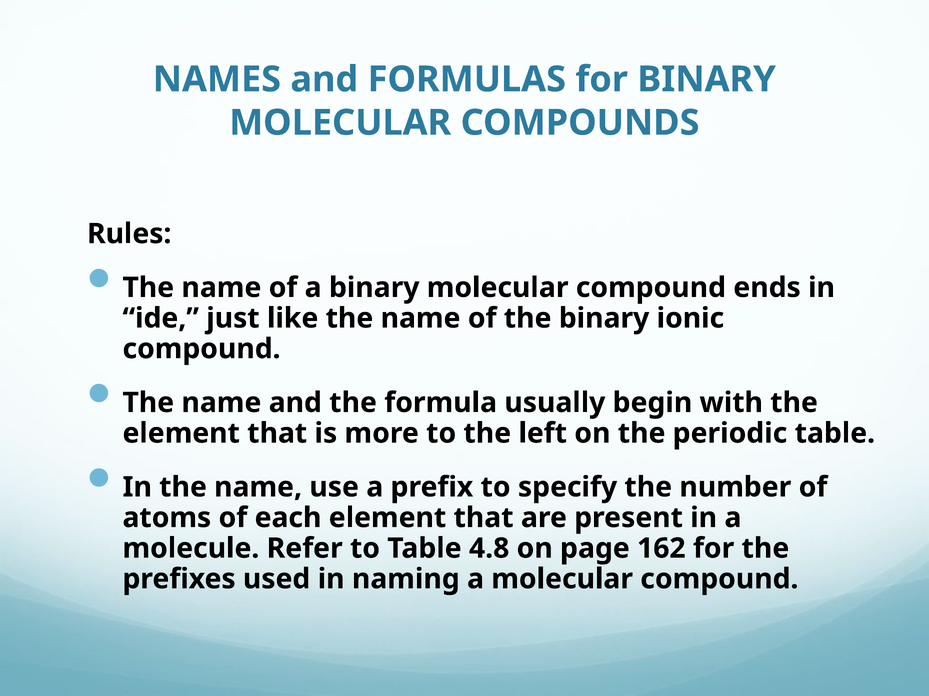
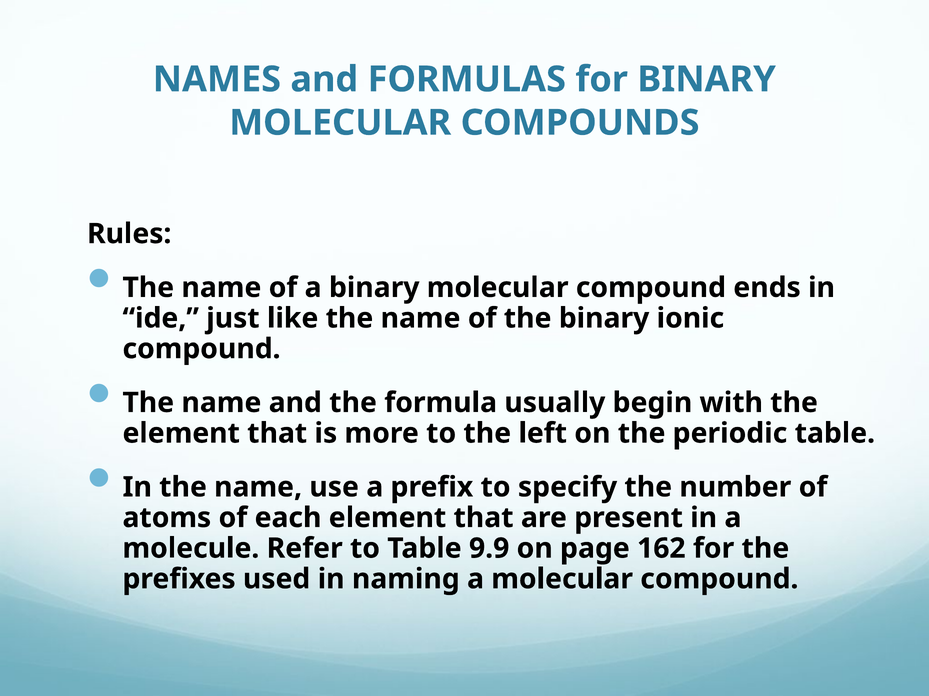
4.8: 4.8 -> 9.9 (489, 549)
